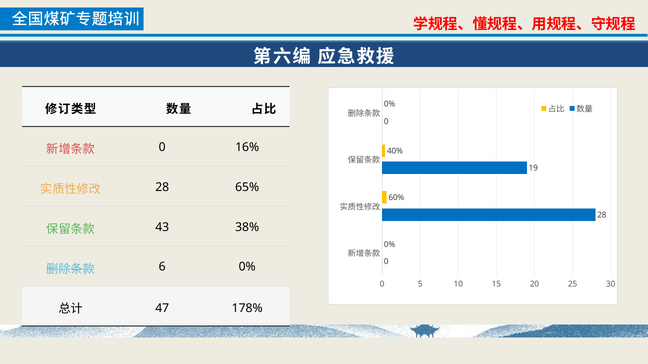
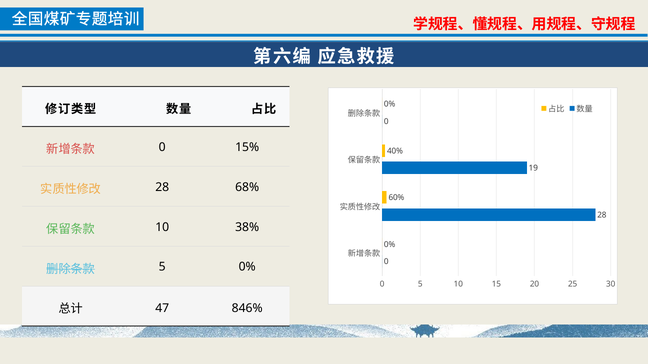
16%: 16% -> 15% (247, 147)
65%: 65% -> 68% (247, 187)
43: 43 -> 10 (162, 227)
6: 6 -> 5 (162, 267)
178%: 178% -> 846% (247, 309)
